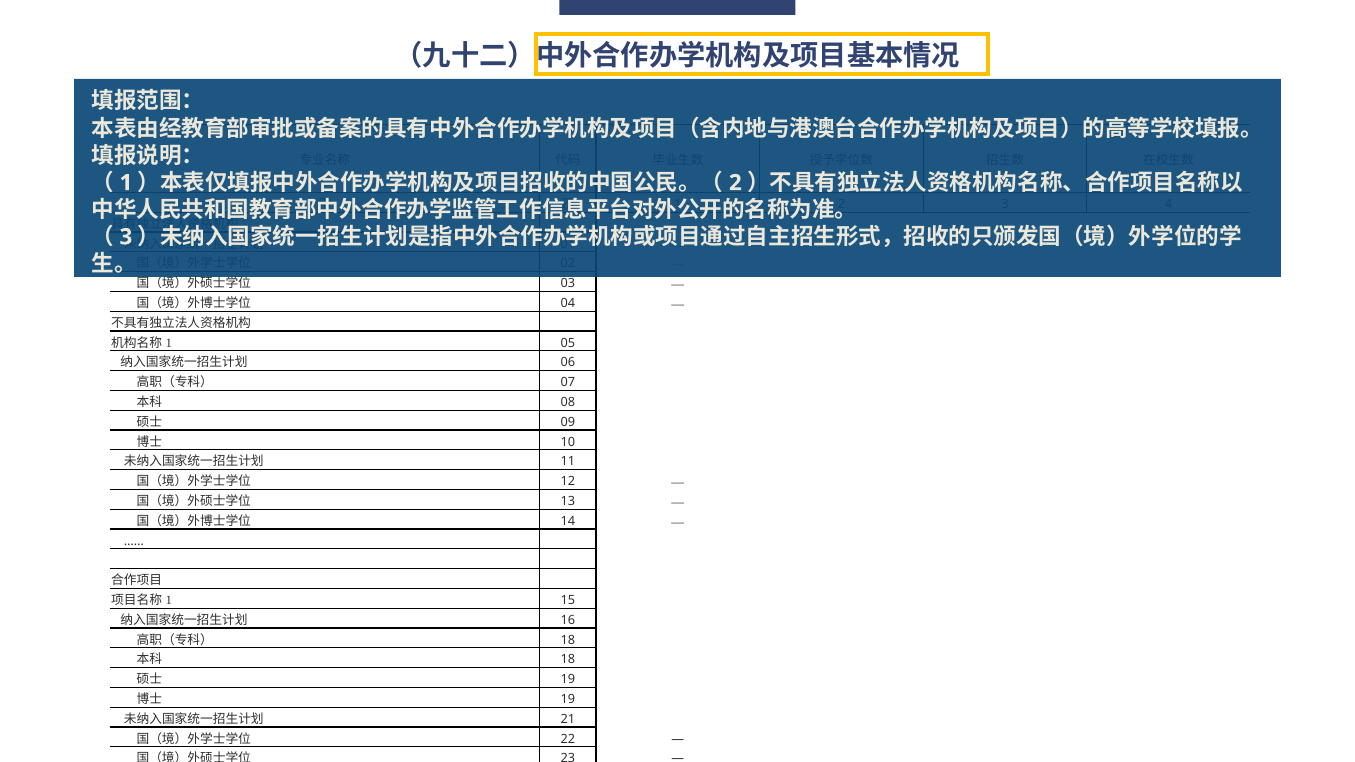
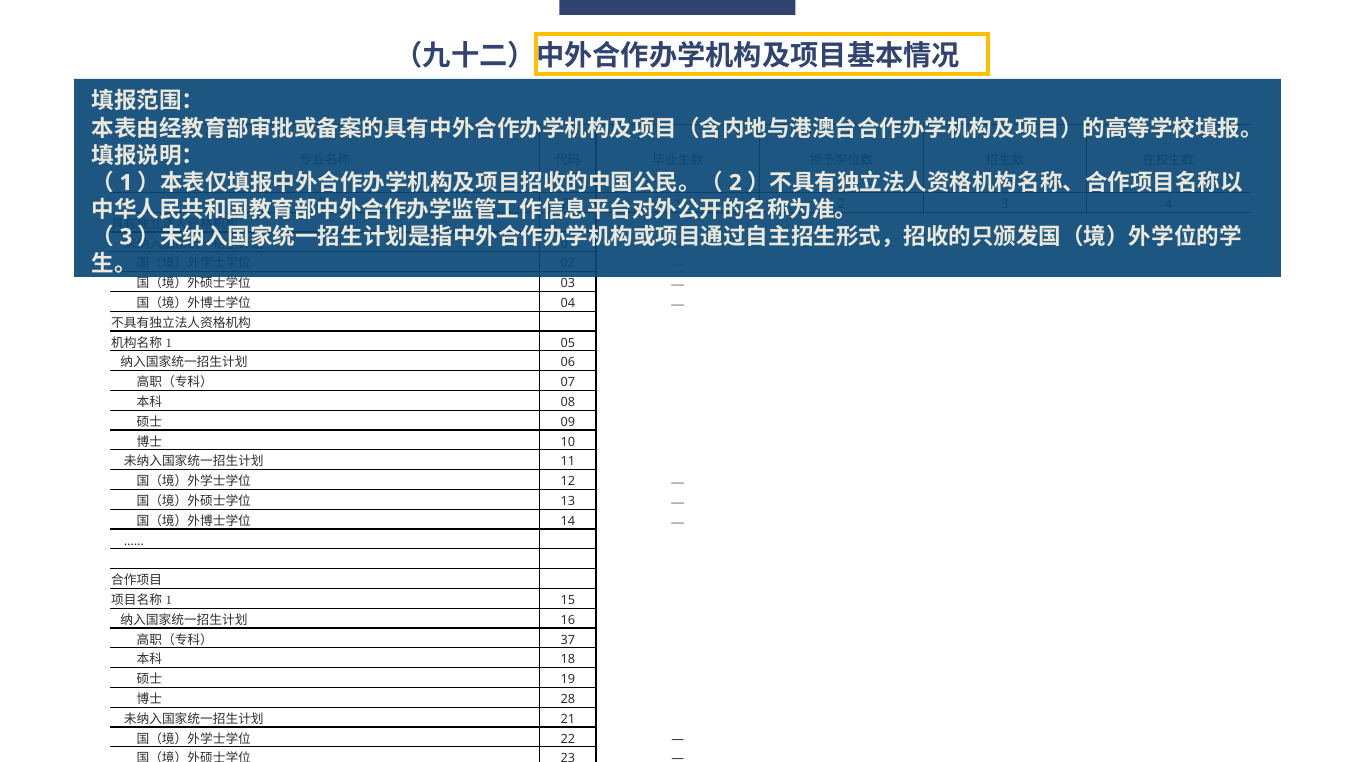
18: 18 -> 37 (568, 640)
19: 19 -> 28 (568, 699)
